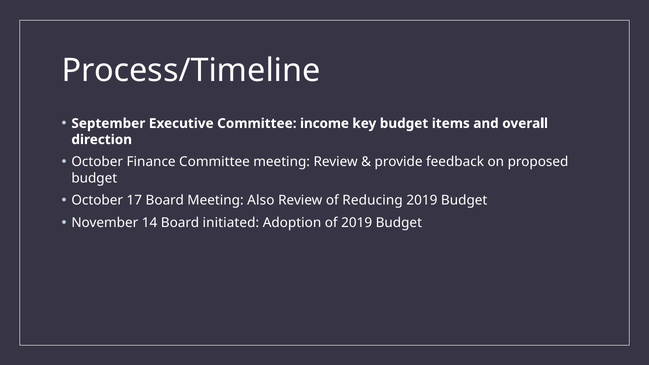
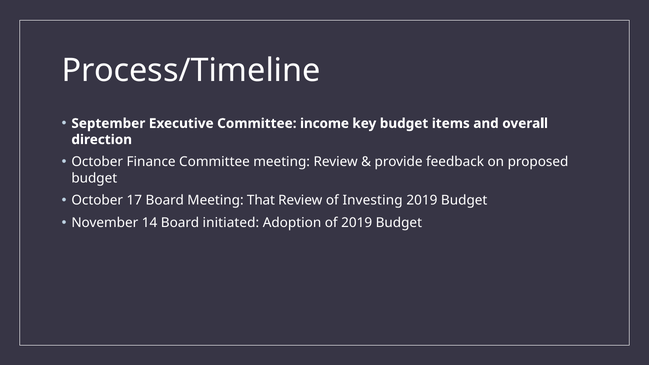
Also: Also -> That (261, 201)
Reducing: Reducing -> Investing (373, 201)
